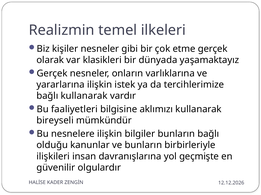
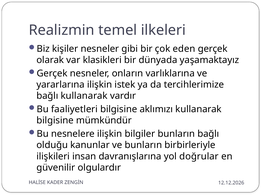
etme: etme -> eden (184, 49)
bireyseli: bireyseli -> bilgisine (55, 121)
geçmişte: geçmişte -> doğrular (199, 157)
